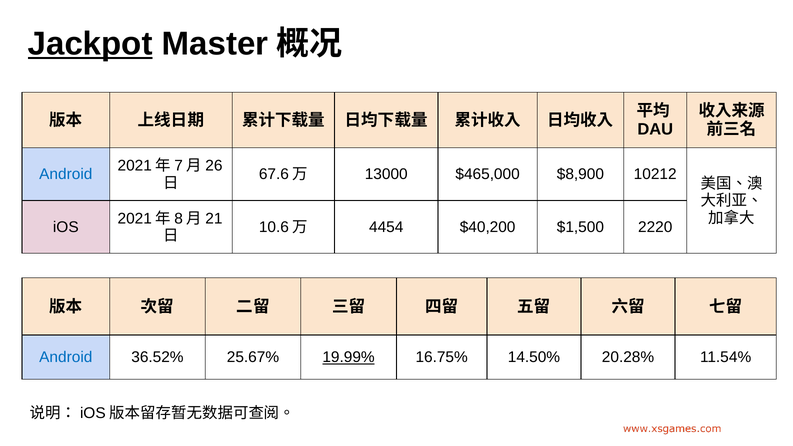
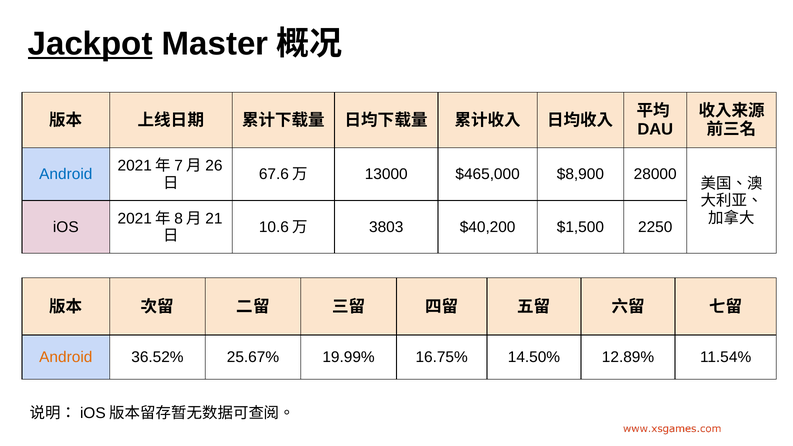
10212: 10212 -> 28000 (655, 174)
4454: 4454 -> 3803 (386, 227)
2220: 2220 -> 2250 (655, 227)
Android colour: blue -> orange (66, 357)
19.99% underline: present -> none (349, 357)
20.28%: 20.28% -> 12.89% (628, 357)
